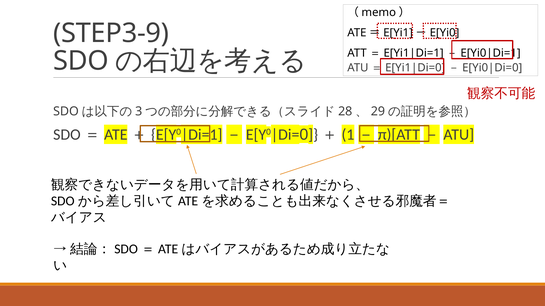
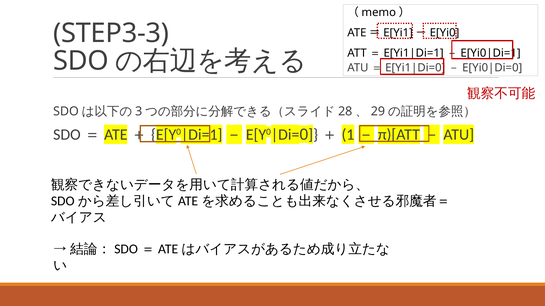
STEP3-9: STEP3-9 -> STEP3-3 (111, 33)
